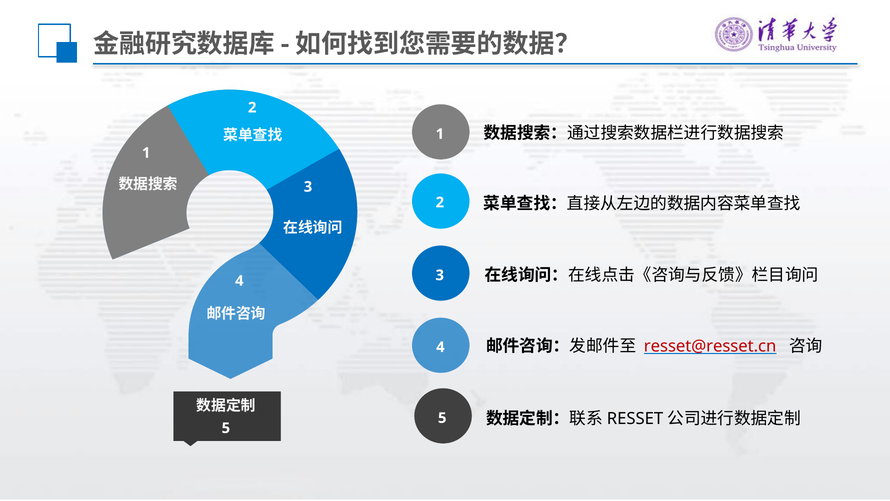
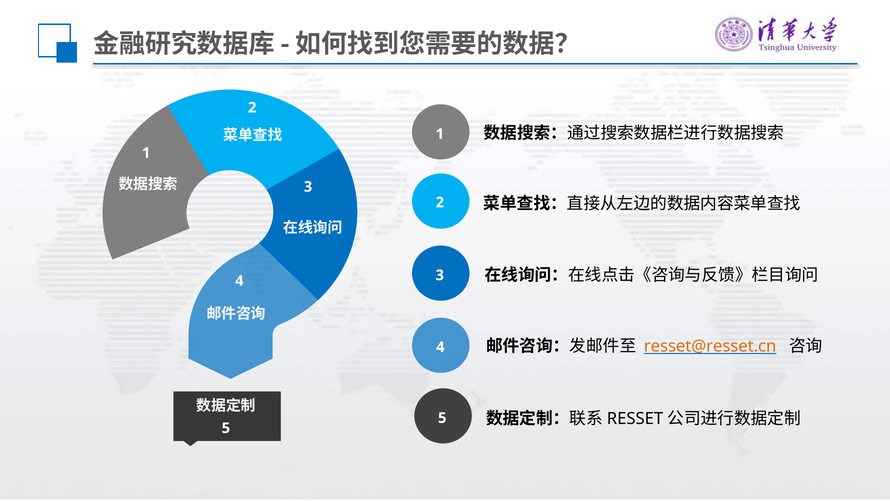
resset@resset.cn colour: red -> orange (710, 346)
